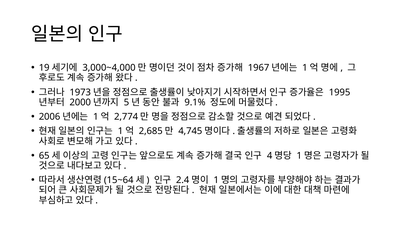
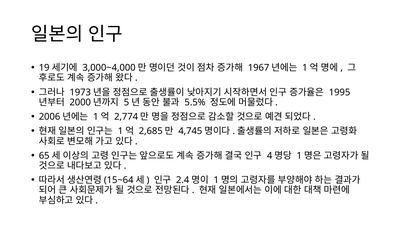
9.1%: 9.1% -> 5.5% (195, 102)
